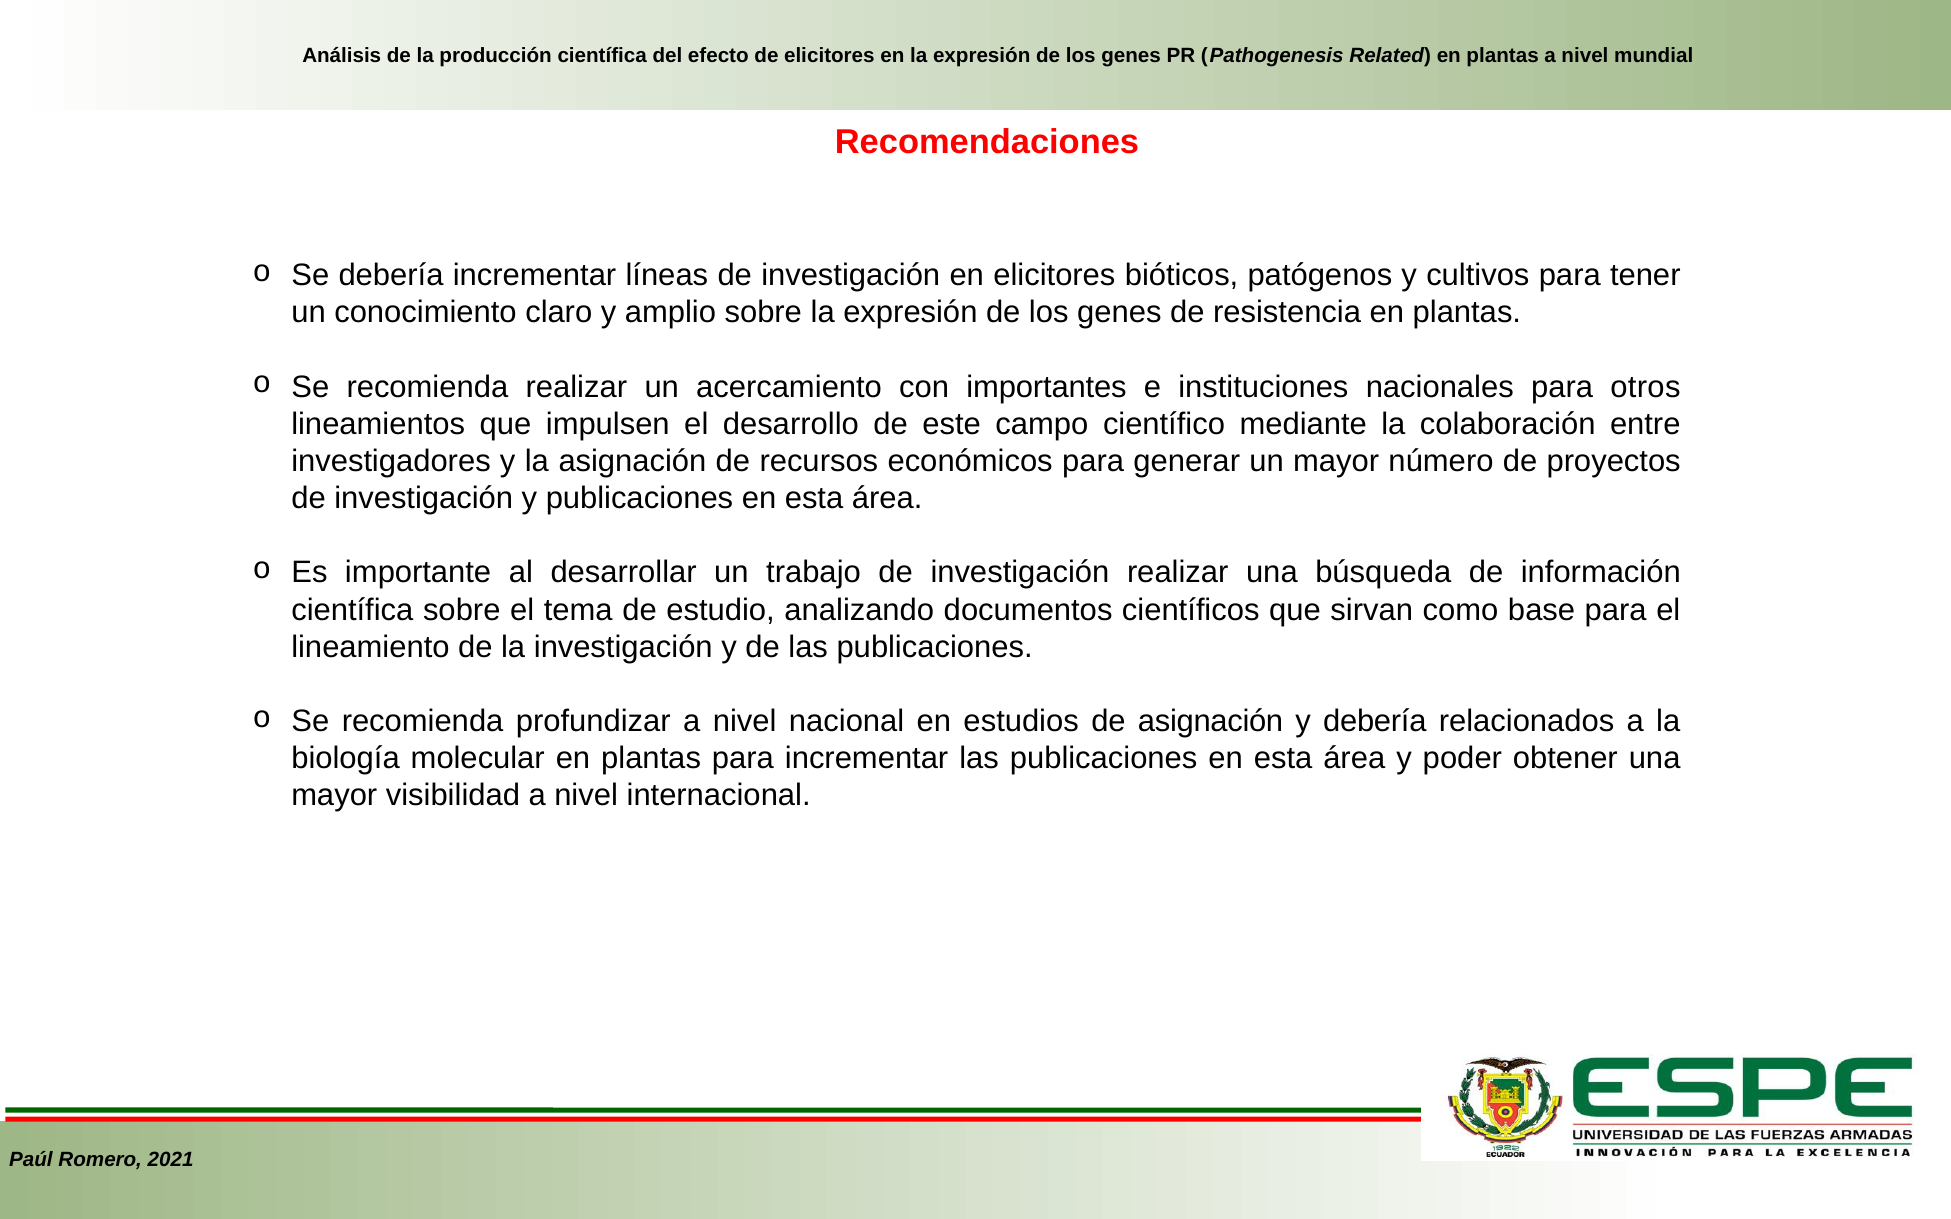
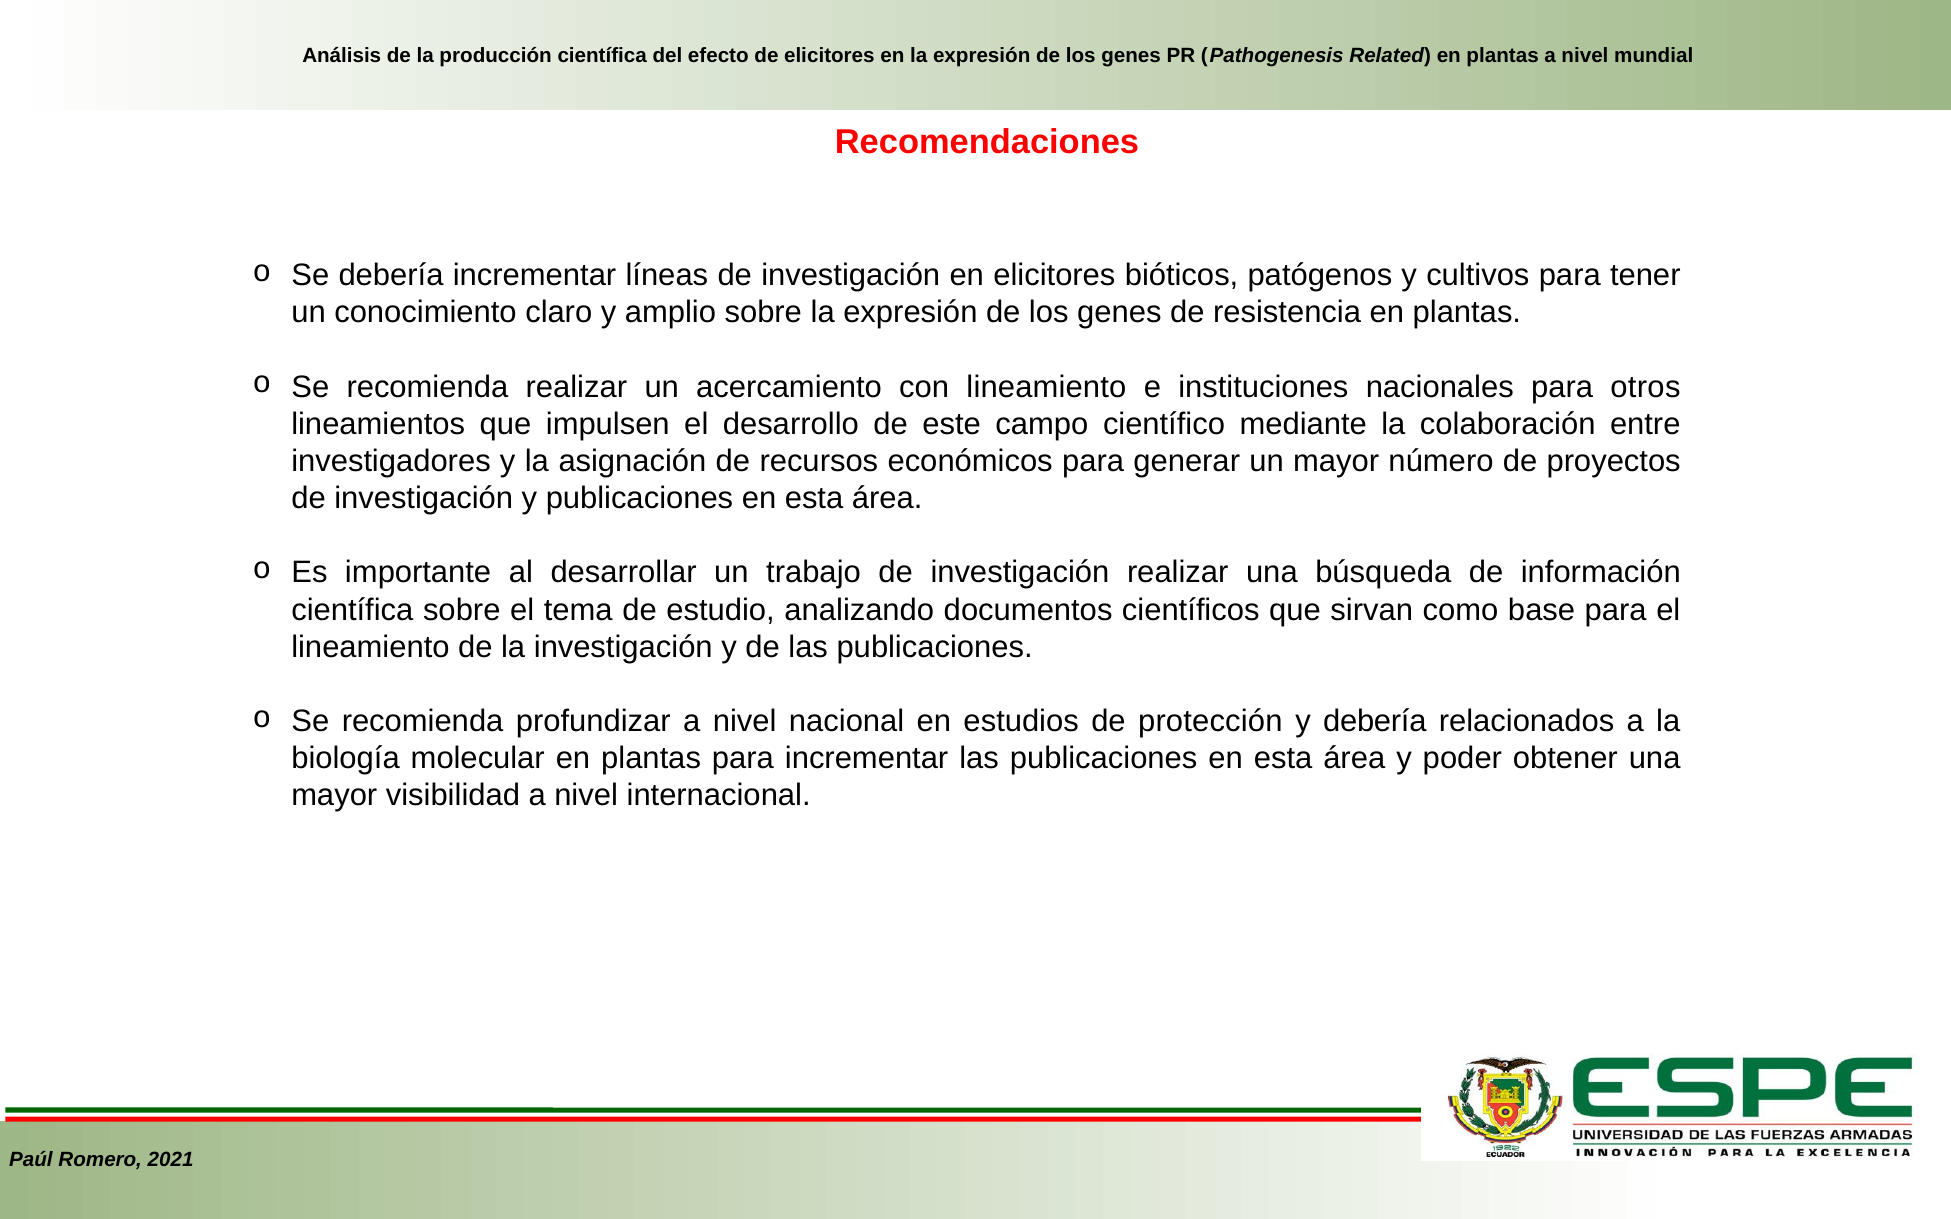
con importantes: importantes -> lineamiento (1046, 387)
de asignación: asignación -> protección (1210, 721)
